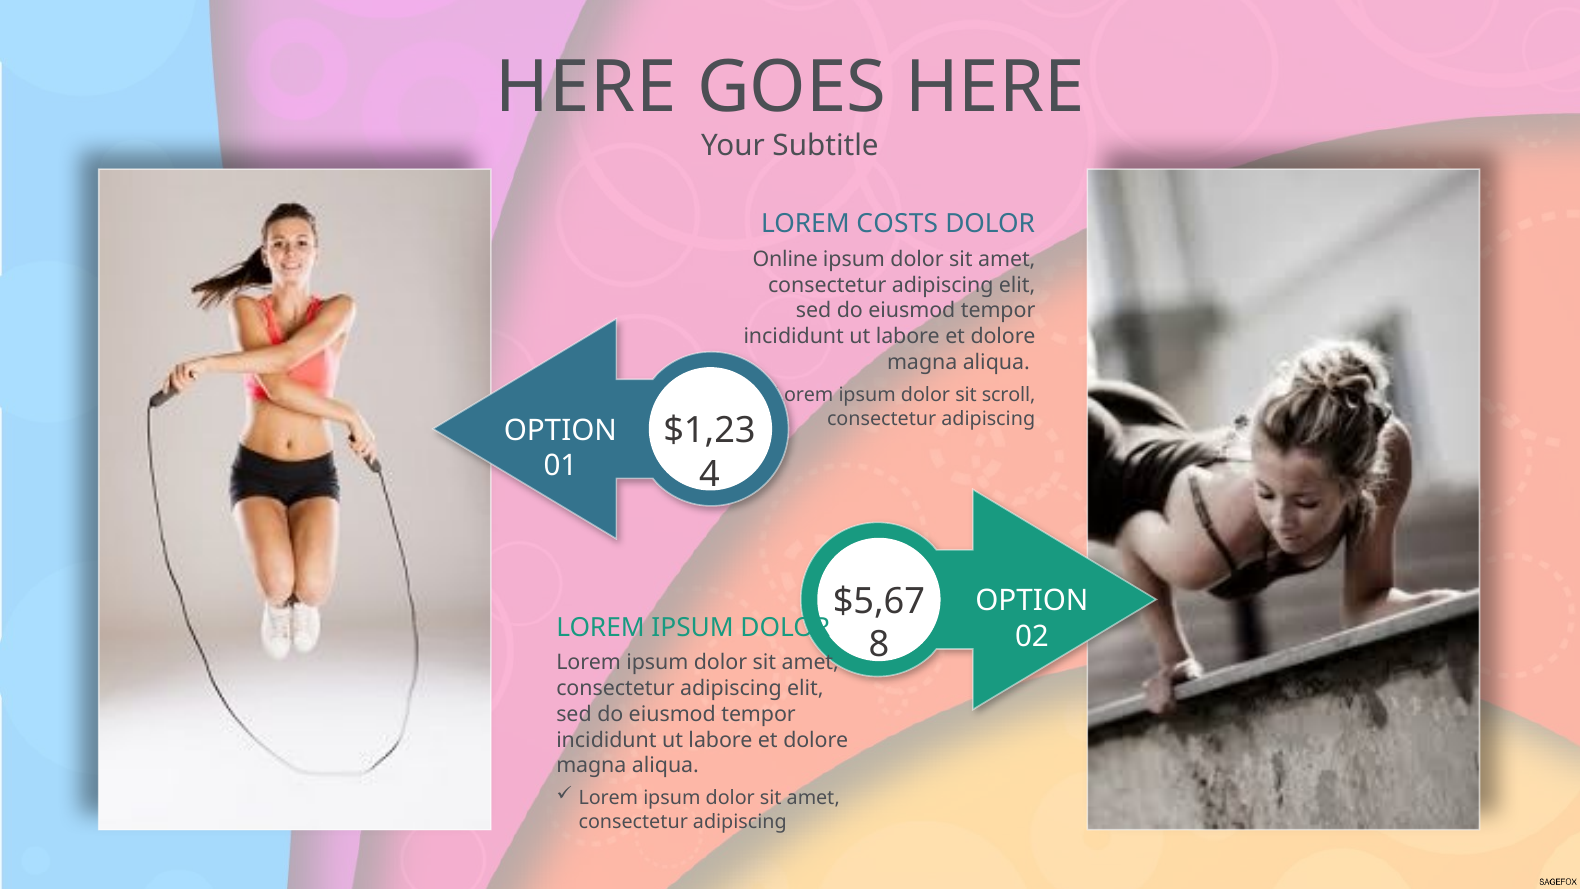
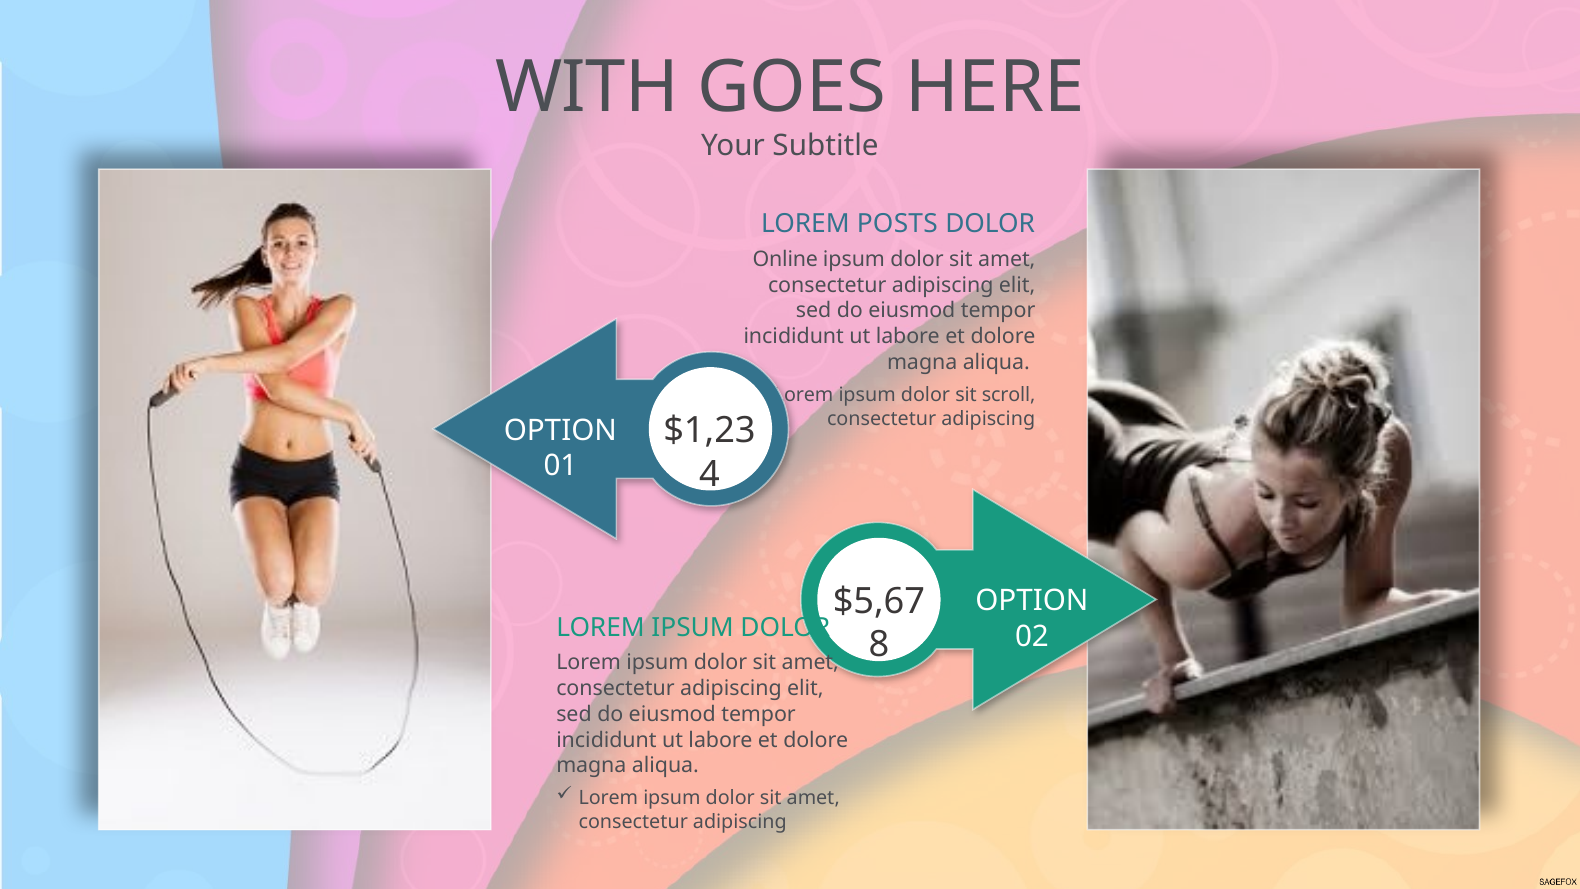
HERE: HERE -> WITH (587, 88)
COSTS: COSTS -> POSTS (897, 224)
